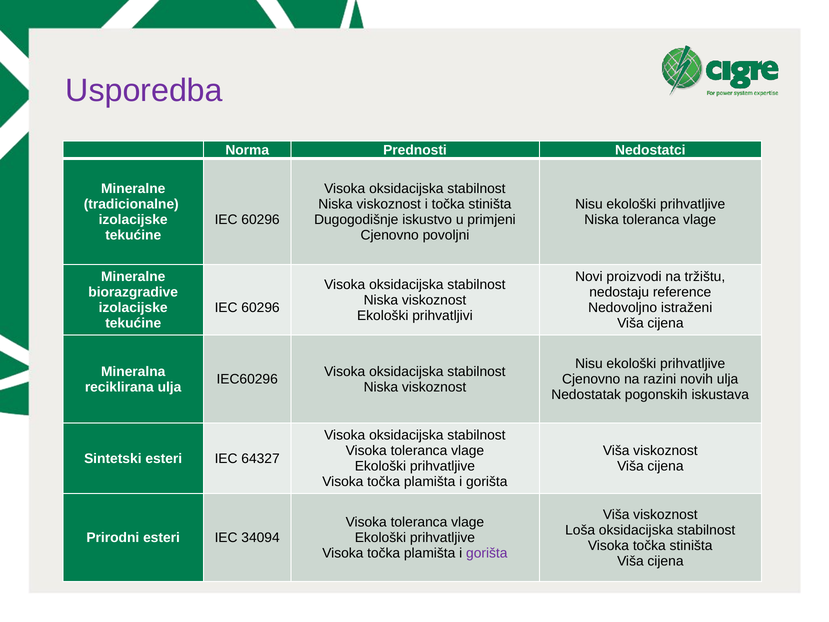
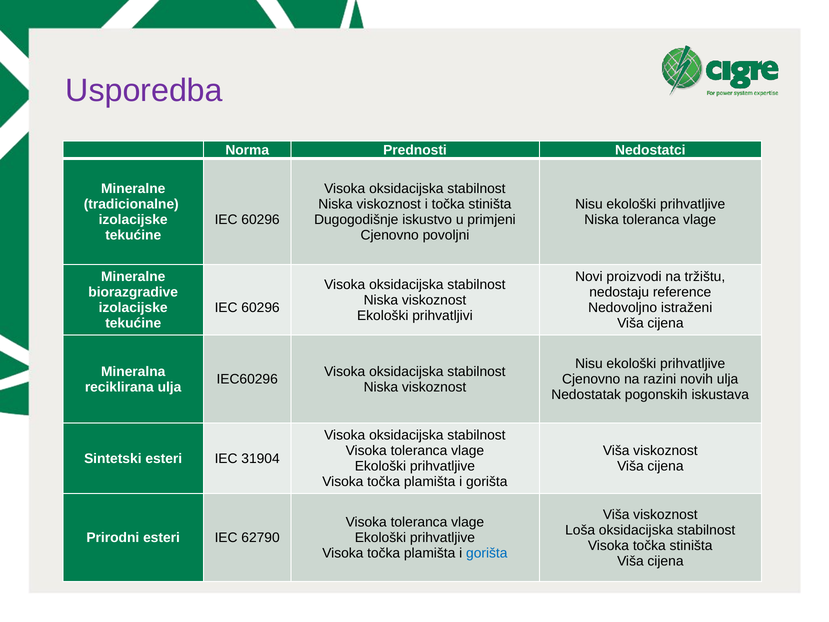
64327: 64327 -> 31904 (261, 458)
34094: 34094 -> 62790 (261, 538)
gorišta colour: purple -> blue (487, 553)
